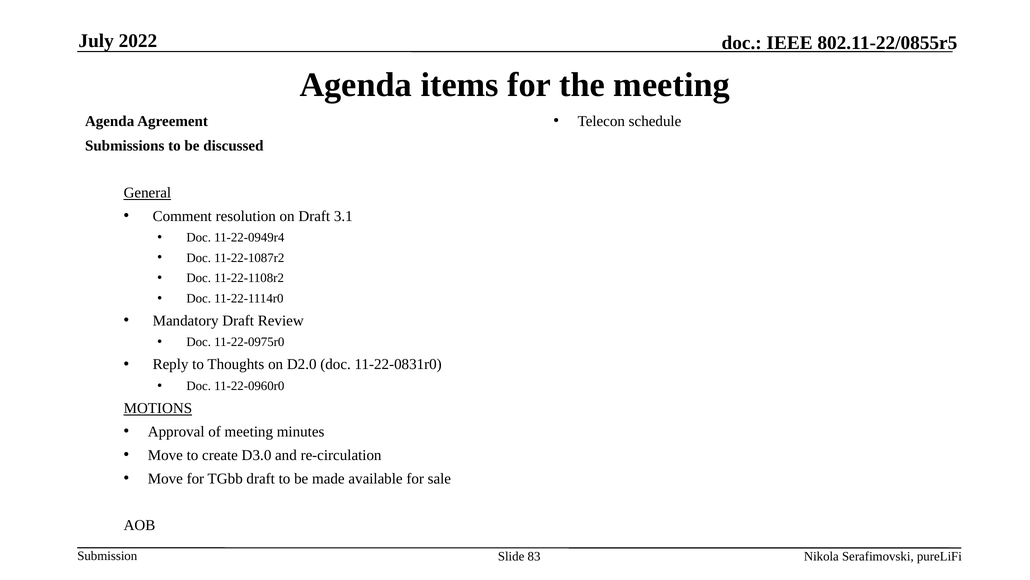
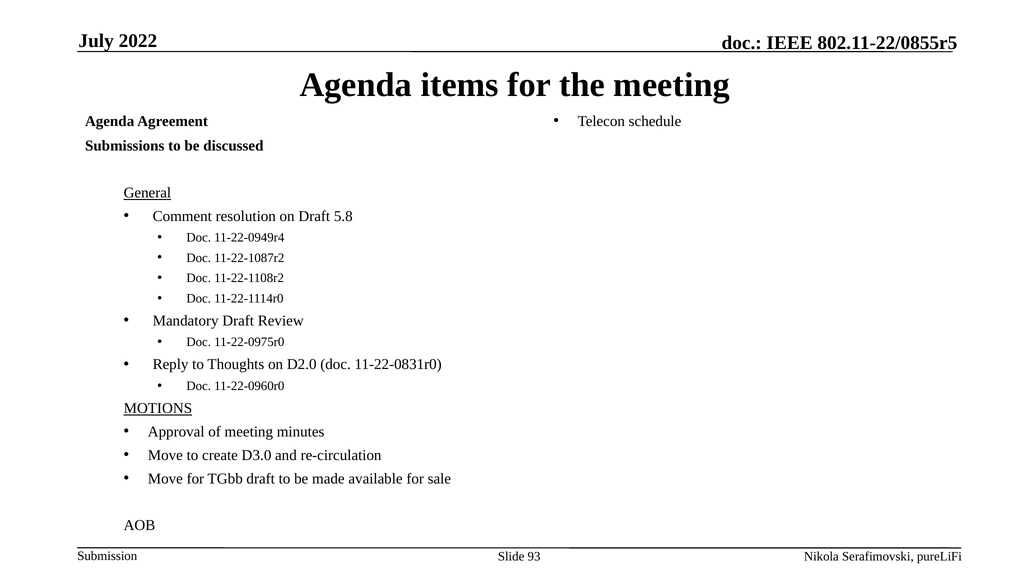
3.1: 3.1 -> 5.8 (343, 216)
83: 83 -> 93 (534, 556)
